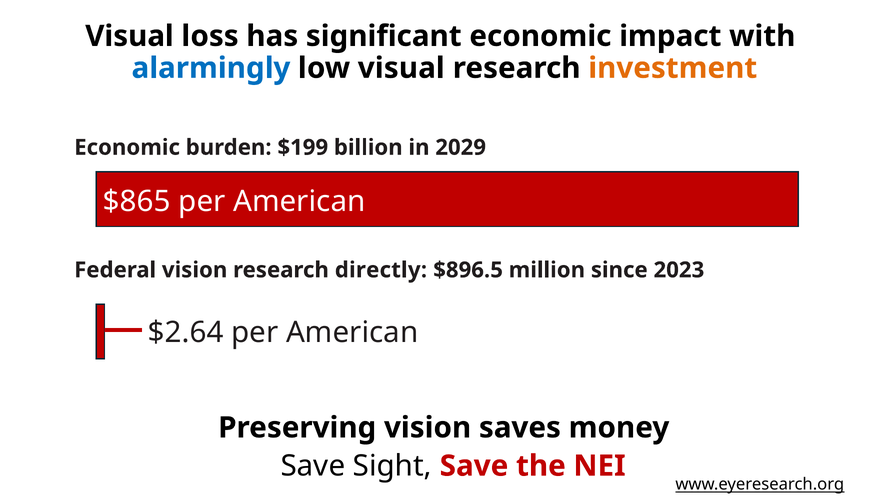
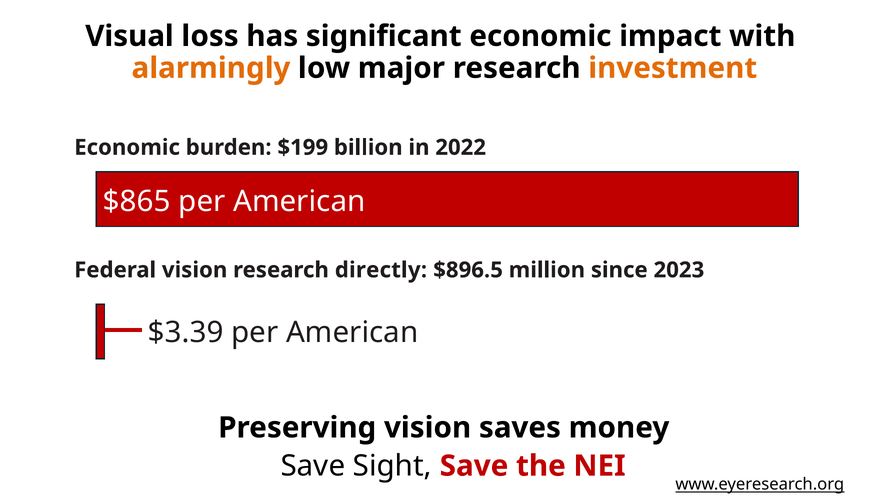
alarmingly colour: blue -> orange (211, 68)
low visual: visual -> major (401, 68)
2029: 2029 -> 2022 (461, 148)
$2.64: $2.64 -> $3.39 (186, 333)
